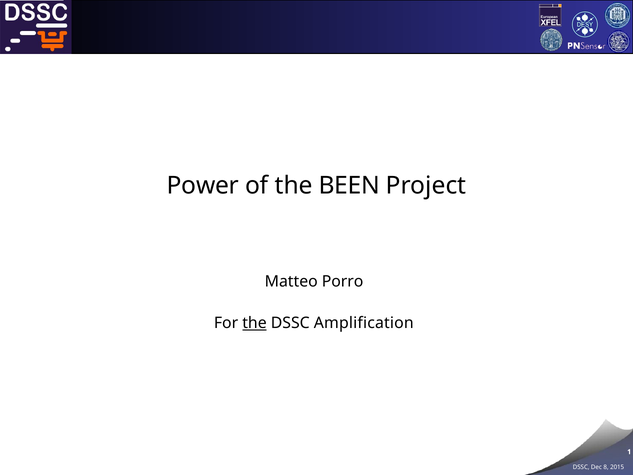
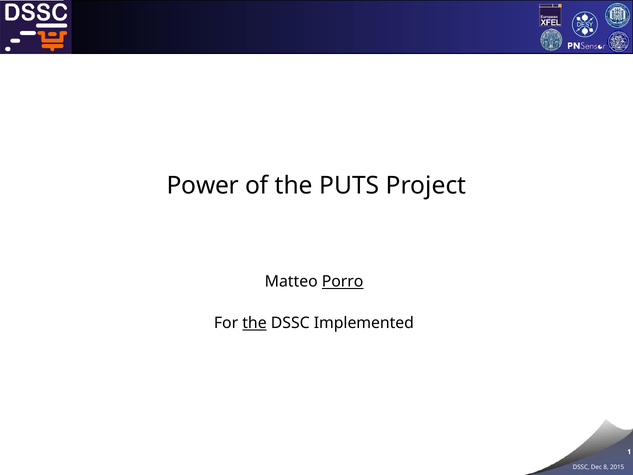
BEEN: BEEN -> PUTS (349, 185)
Porro underline: none -> present (343, 281)
Amplification: Amplification -> Implemented (364, 323)
